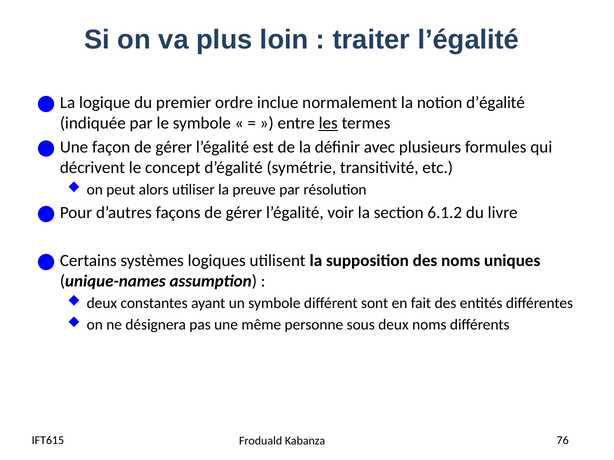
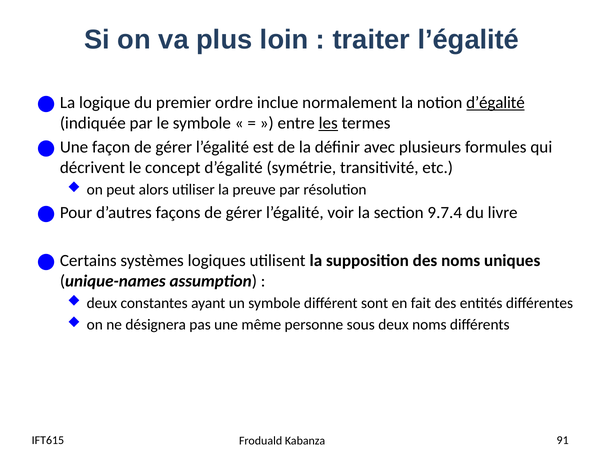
d’égalité underline: none -> present (495, 103)
6.1.2: 6.1.2 -> 9.7.4 (445, 213)
76: 76 -> 91 (563, 441)
